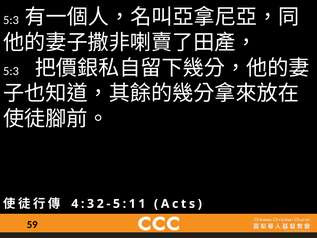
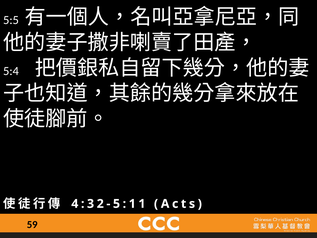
5:3: 5:3 -> 5:5 (11, 20)
5:3: 5:3 -> 5:4 (11, 71)
